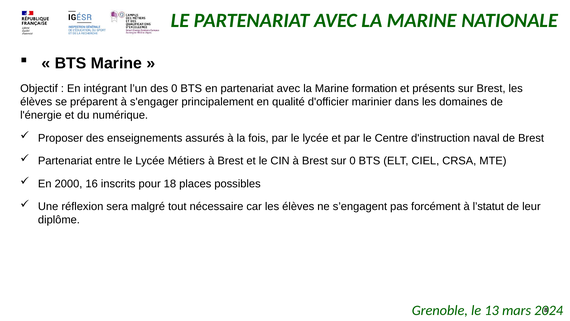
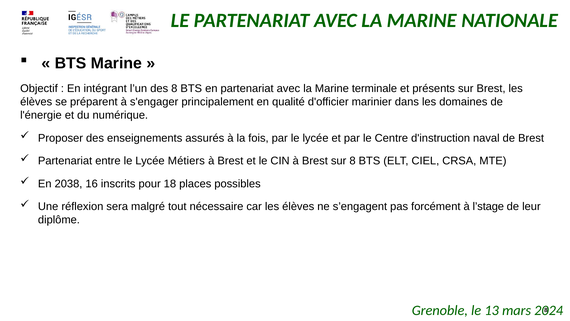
des 0: 0 -> 8 (174, 89)
formation: formation -> terminale (374, 89)
sur 0: 0 -> 8 (353, 161)
2000: 2000 -> 2038 (68, 184)
l’statut: l’statut -> l’stage (488, 206)
